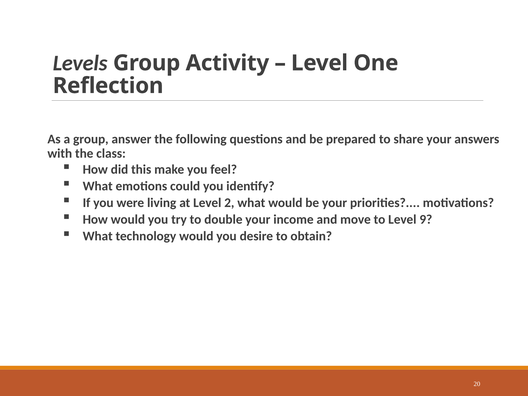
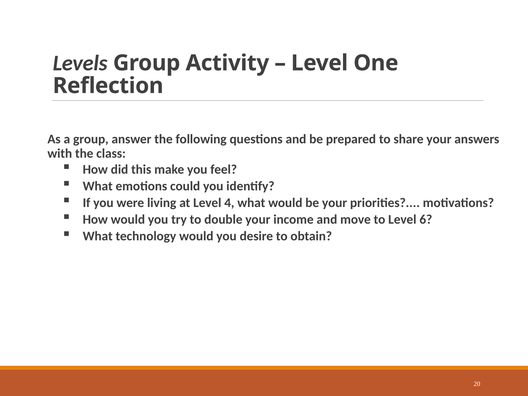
2: 2 -> 4 (229, 203)
9: 9 -> 6 (426, 220)
